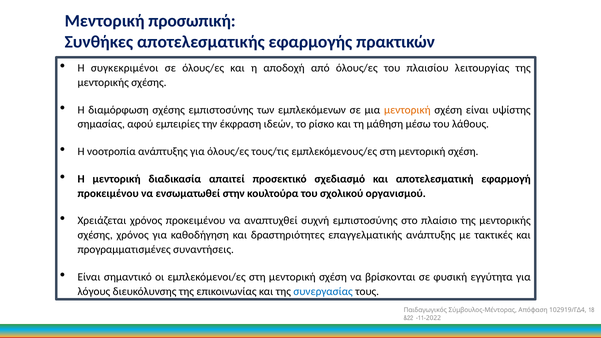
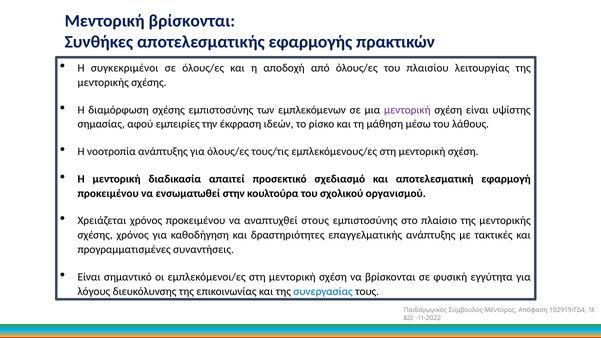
Μεντορική προσωπική: προσωπική -> βρίσκονται (192, 21)
μεντορική colour: orange -> purple (407, 110)
συχνή: συχνή -> στους (315, 221)
